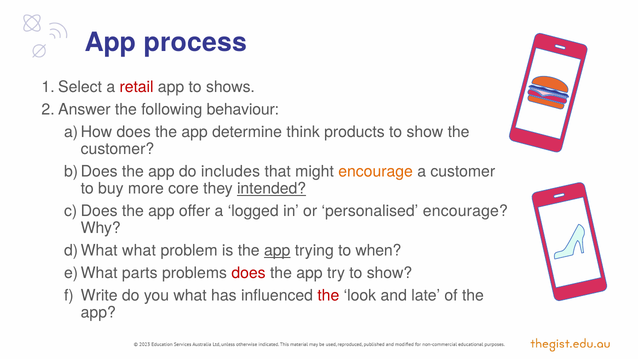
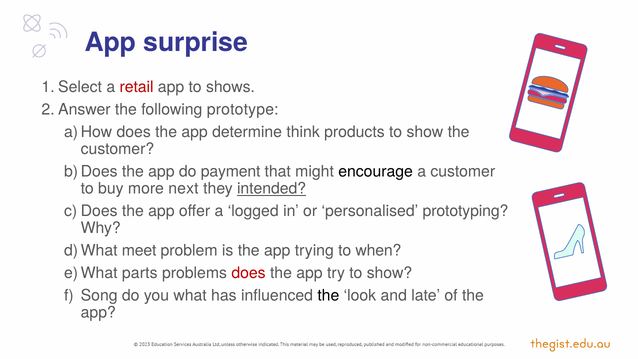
process: process -> surprise (196, 42)
behaviour: behaviour -> prototype (243, 110)
includes: includes -> payment (231, 171)
encourage colour: orange -> black (376, 171)
core: core -> next (183, 189)
personalised encourage: encourage -> prototyping (465, 211)
what: what -> meet (139, 250)
app underline: present -> none (277, 250)
Write: Write -> Song (99, 295)
the colour: red -> black (328, 295)
